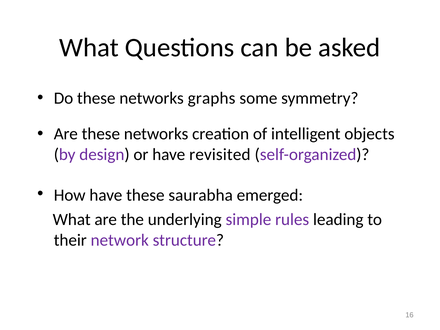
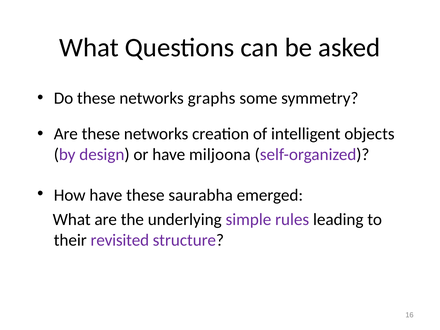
revisited: revisited -> miljoona (220, 155)
network: network -> revisited (120, 240)
